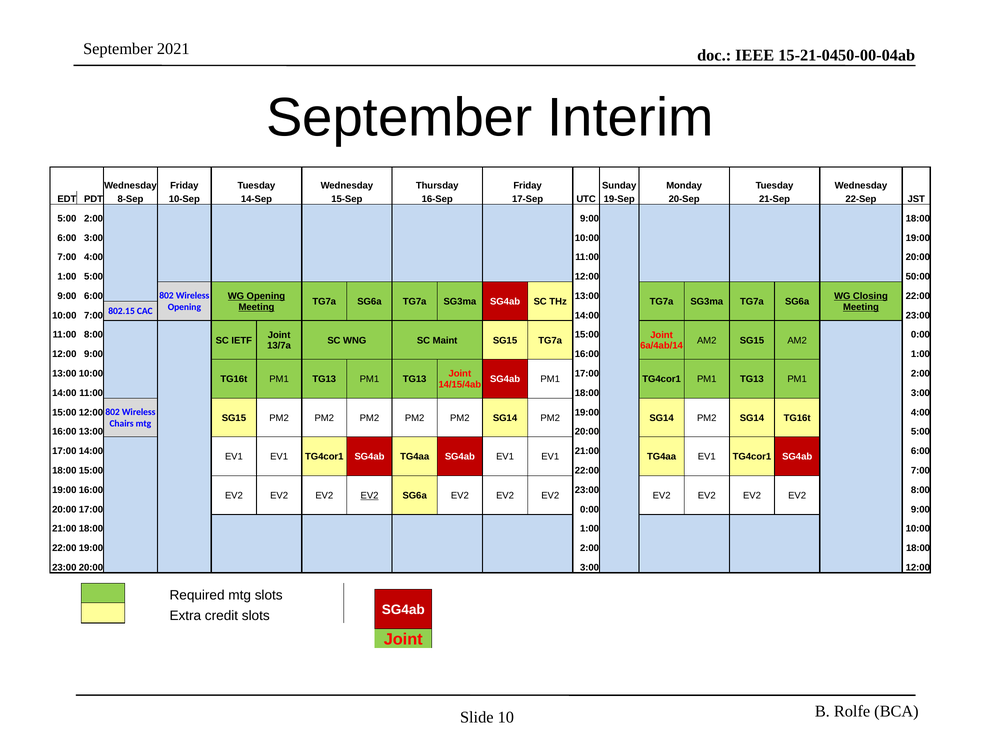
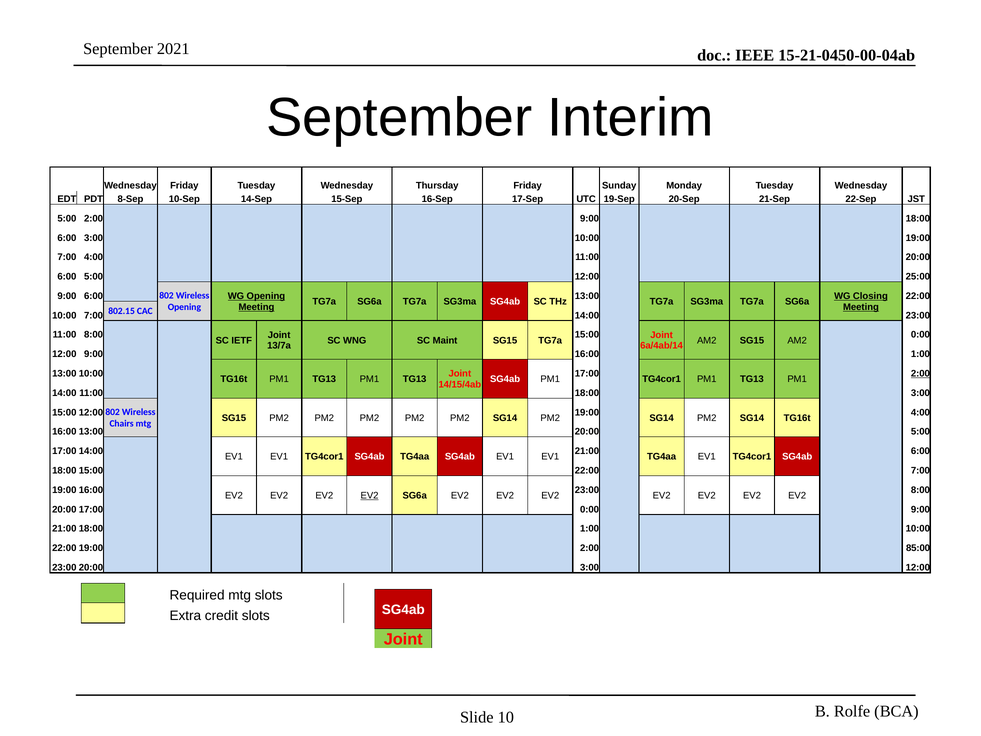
1:00: 1:00 -> 6:00 (67, 277)
50:00: 50:00 -> 25:00 (918, 277)
2:00 underline: none -> present (920, 373)
2:00 18:00: 18:00 -> 85:00 (918, 548)
